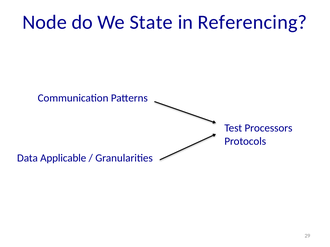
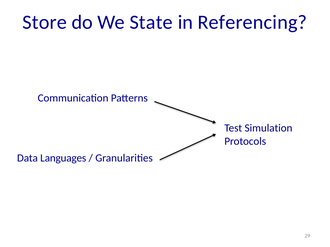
Node: Node -> Store (45, 22)
Processors: Processors -> Simulation (268, 128)
Applicable: Applicable -> Languages (63, 158)
